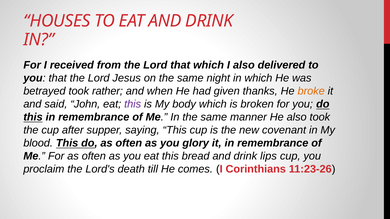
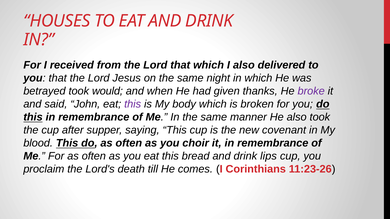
rather: rather -> would (107, 91)
broke colour: orange -> purple (311, 91)
glory: glory -> choir (196, 143)
